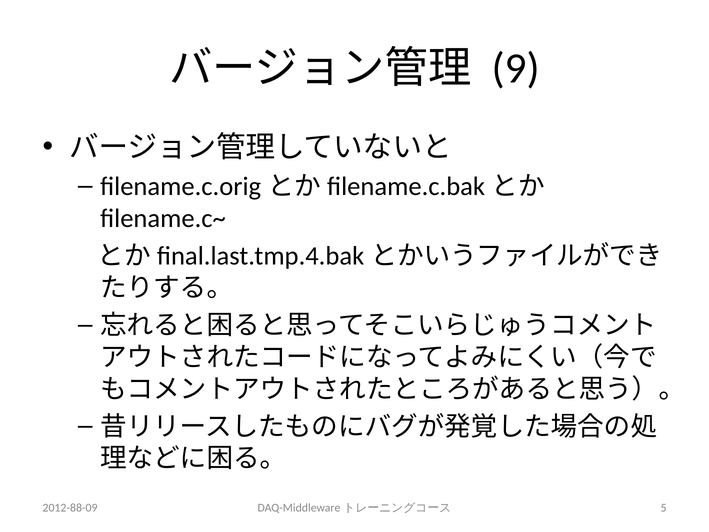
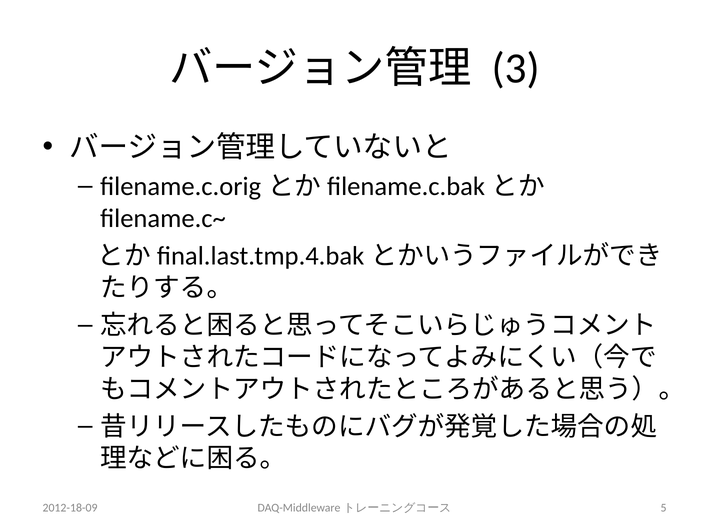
9: 9 -> 3 (516, 69)
2012-88-09: 2012-88-09 -> 2012-18-09 (70, 508)
